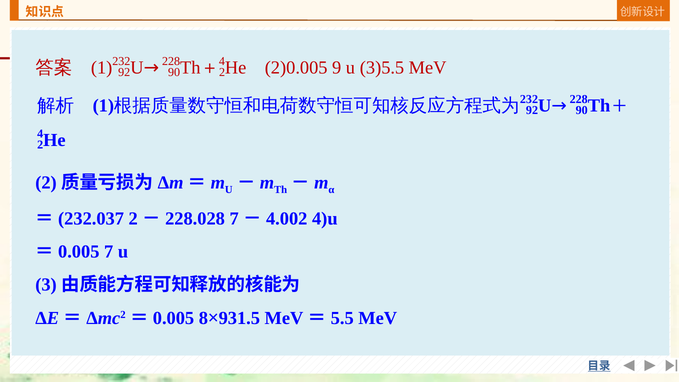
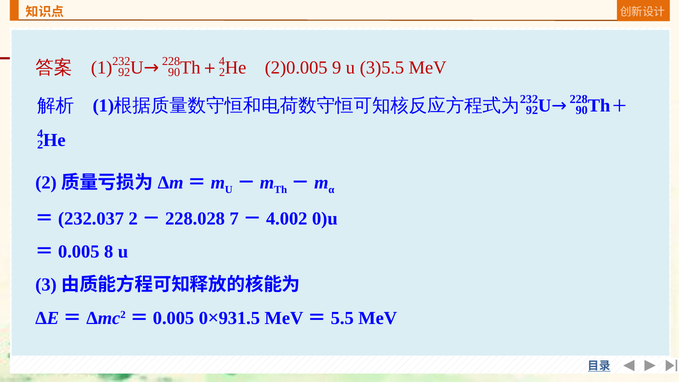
4)u: 4)u -> 0)u (325, 219)
7: 7 -> 8 (109, 252)
8: 8 -> 0 (203, 318)
